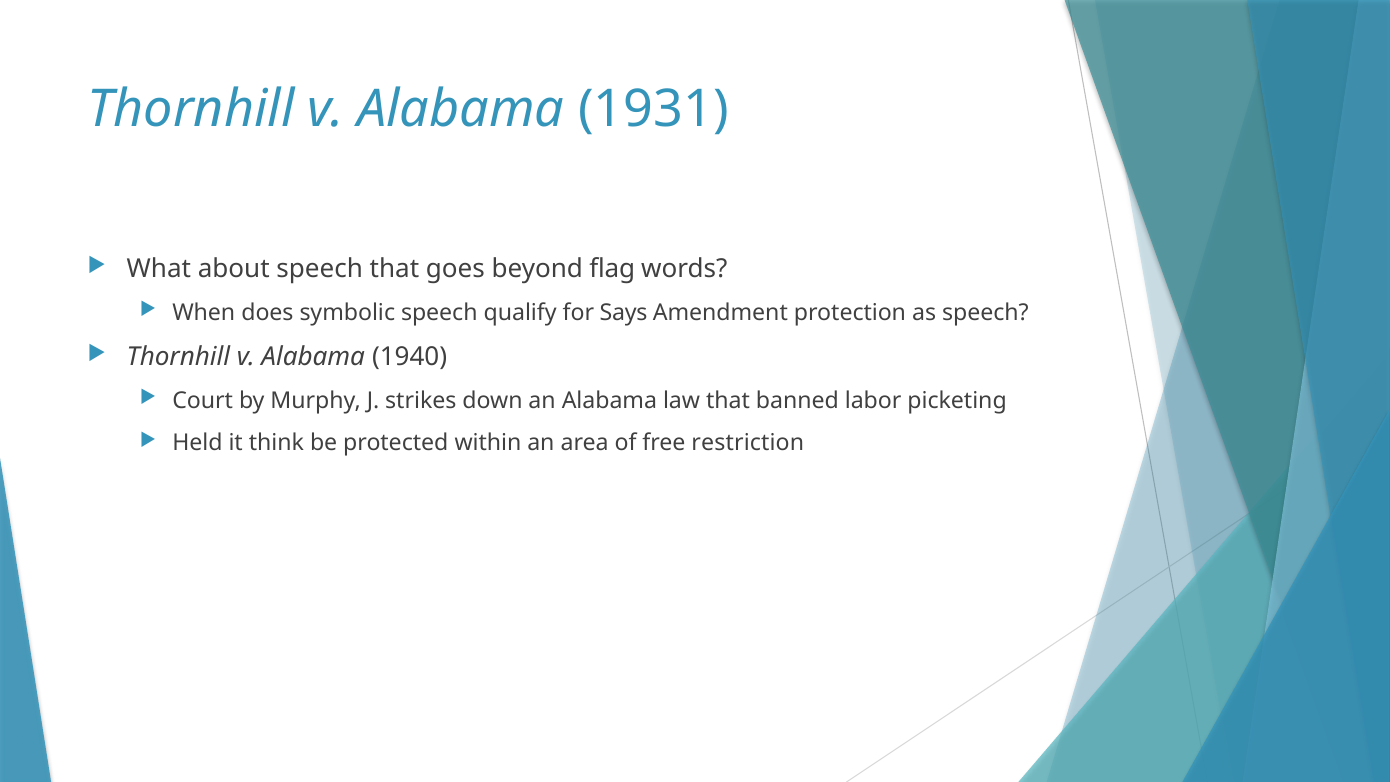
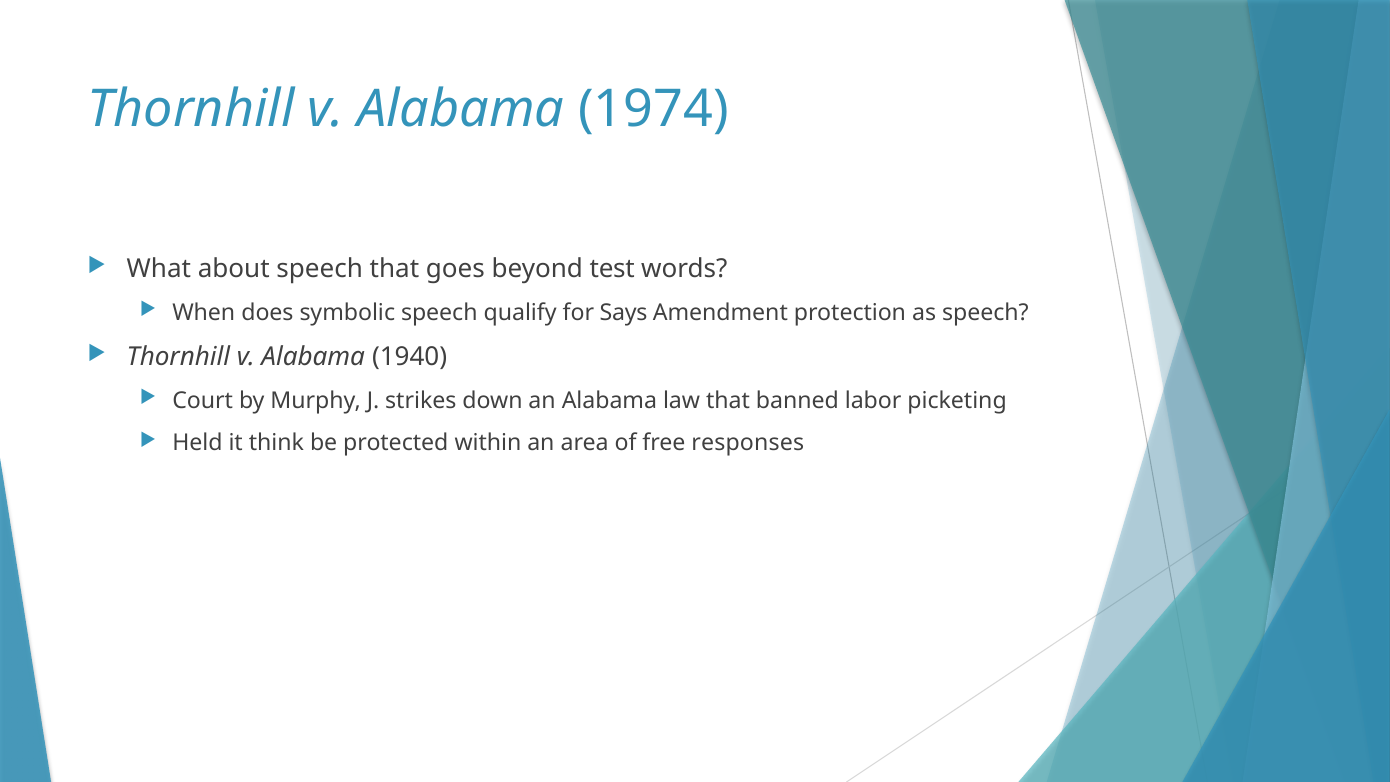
1931: 1931 -> 1974 (653, 110)
flag: flag -> test (612, 269)
restriction: restriction -> responses (748, 443)
